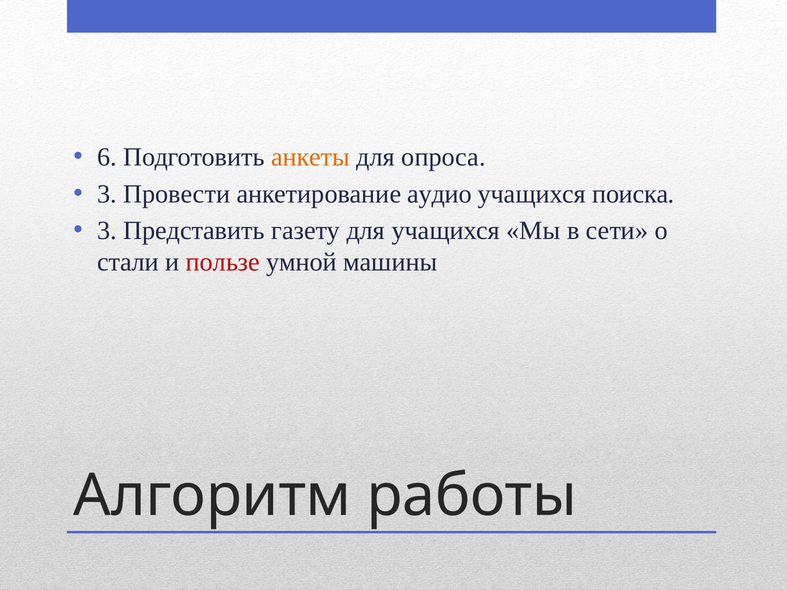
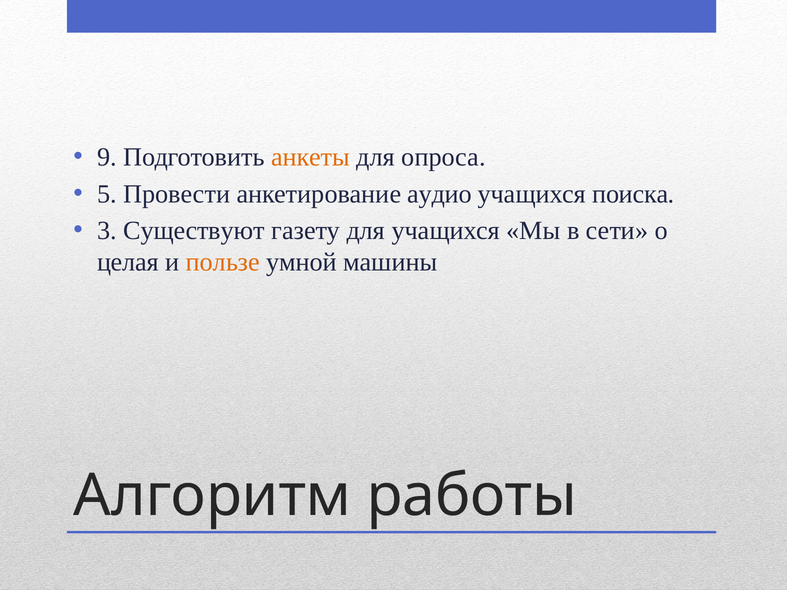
6: 6 -> 9 (107, 157)
3: 3 -> 5 (107, 194)
Представить: Представить -> Существуют (194, 231)
стали: стали -> целая (128, 262)
пользе colour: red -> orange (223, 262)
